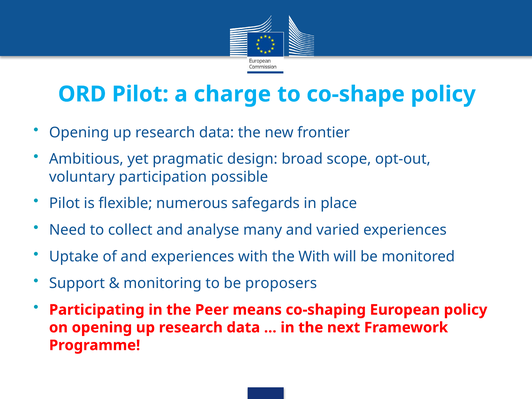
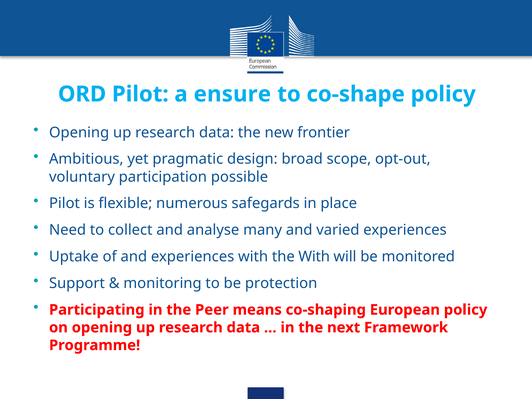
charge: charge -> ensure (232, 94)
proposers: proposers -> protection (281, 283)
